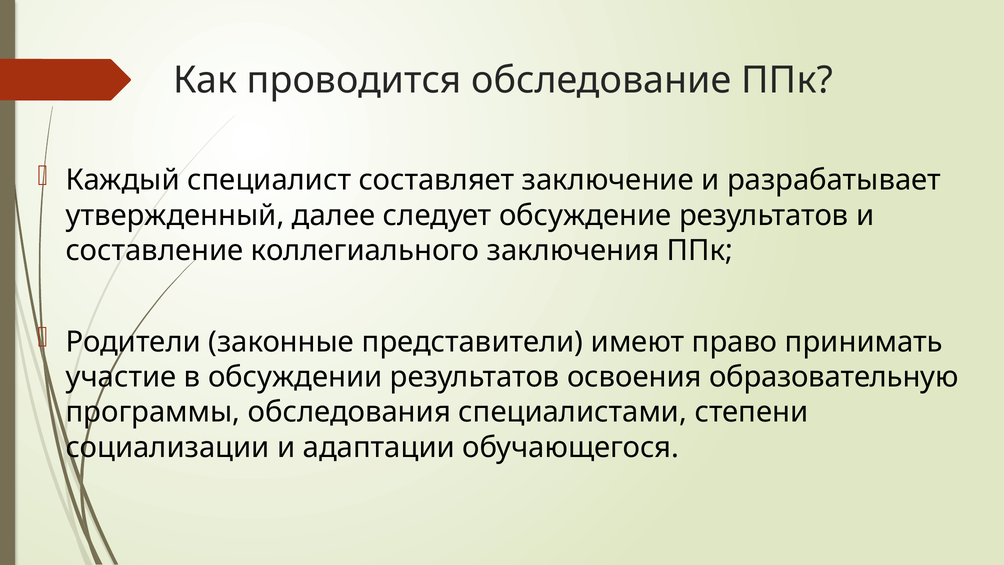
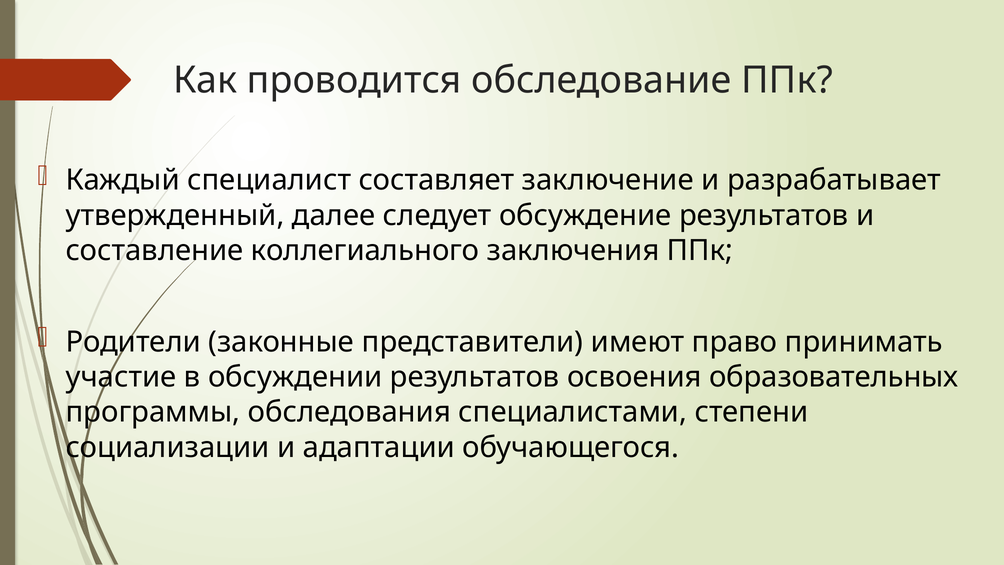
образовательную: образовательную -> образовательных (834, 377)
